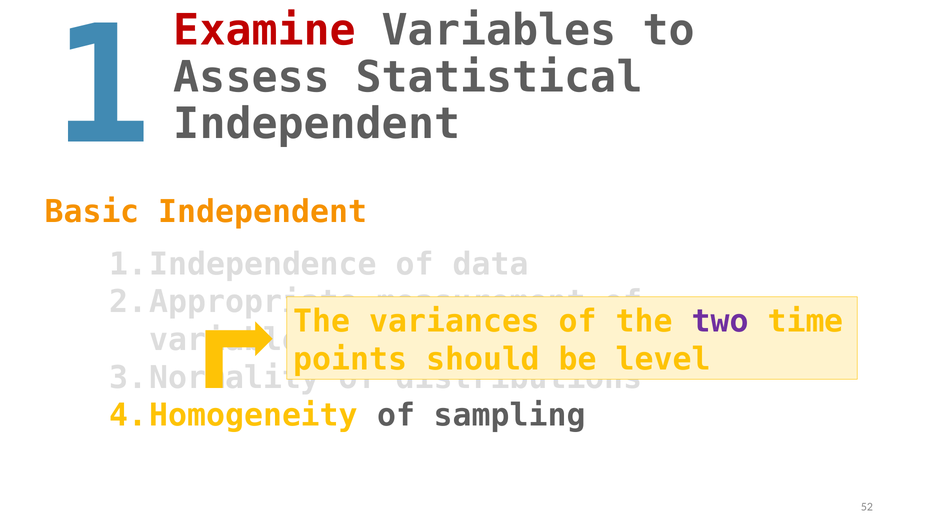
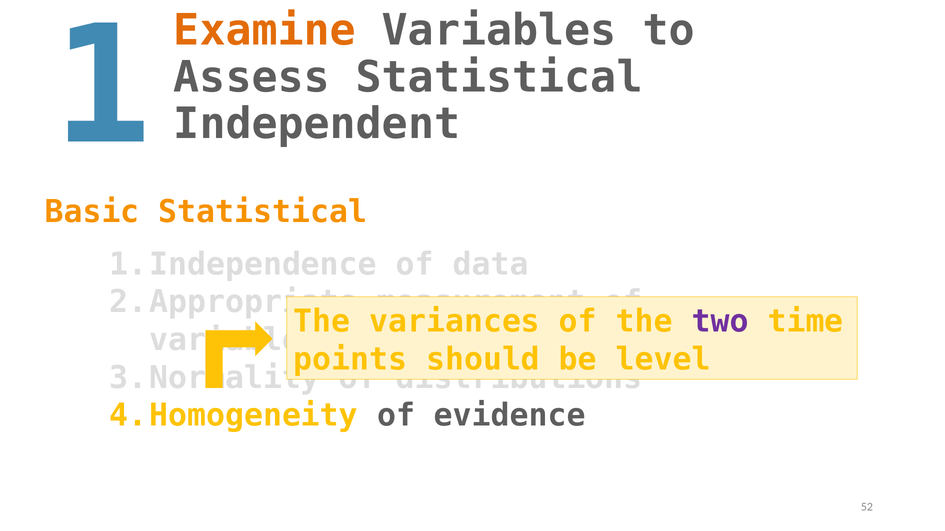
Examine colour: red -> orange (265, 31)
Basic Independent: Independent -> Statistical (263, 212)
sampling: sampling -> evidence (510, 416)
